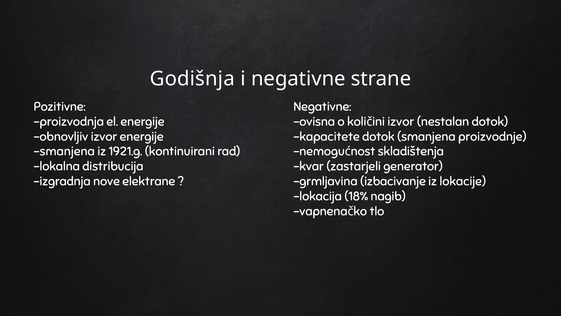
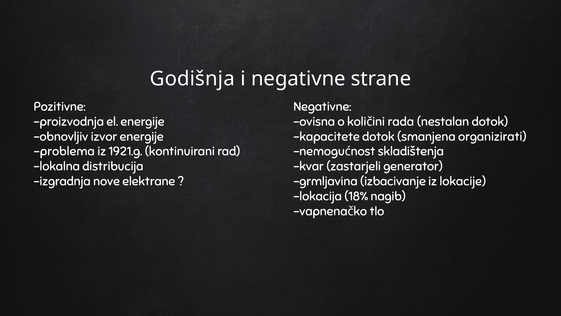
izvor: izvor -> rada (401, 121)
proizvodnje: proizvodnje -> organizirati (492, 136)
smanjena: smanjena -> problema (64, 151)
